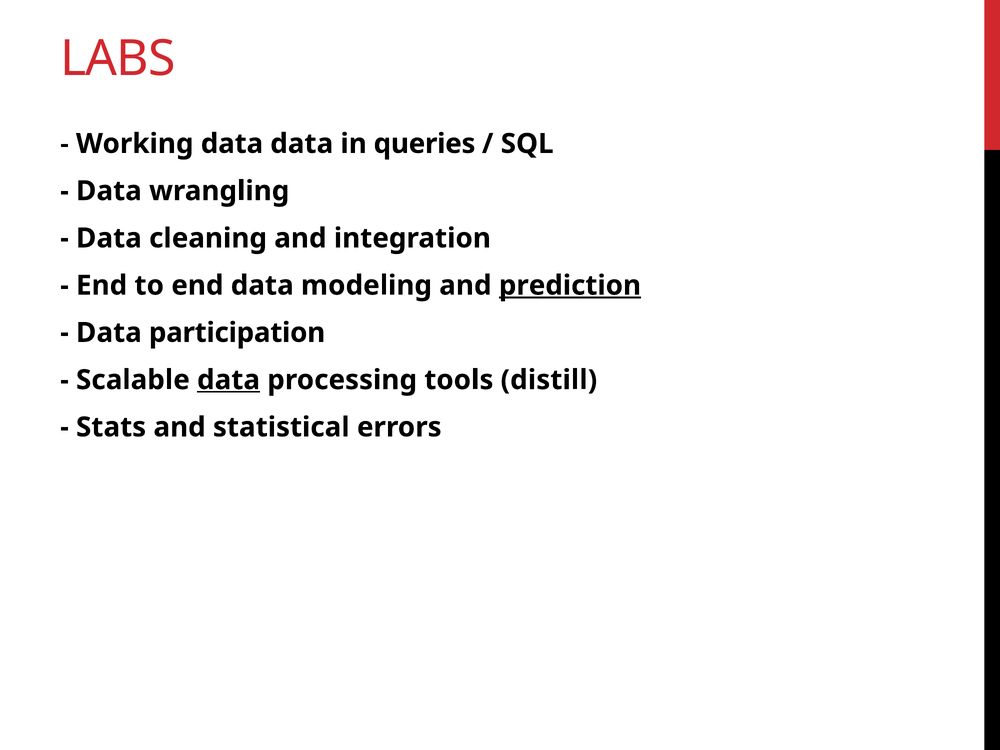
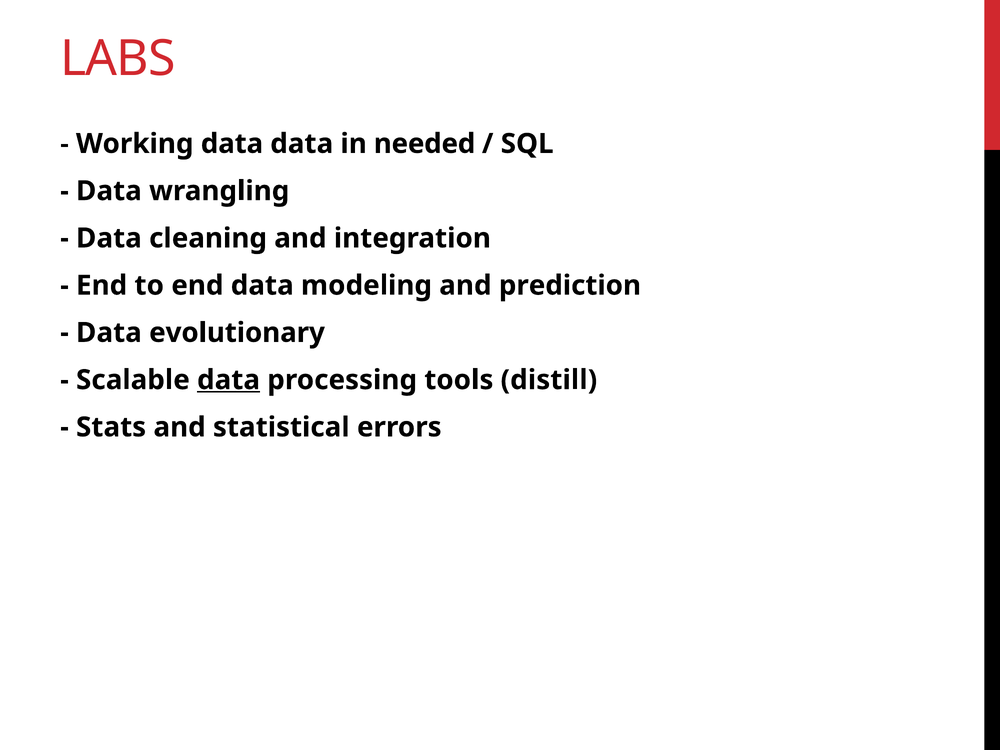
queries: queries -> needed (425, 144)
prediction underline: present -> none (570, 285)
participation: participation -> evolutionary (237, 333)
